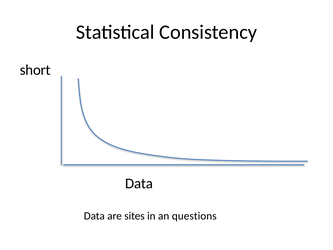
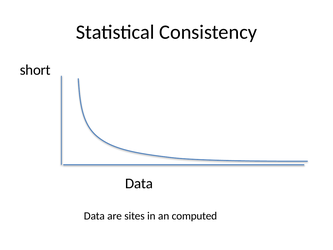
questions: questions -> computed (194, 216)
